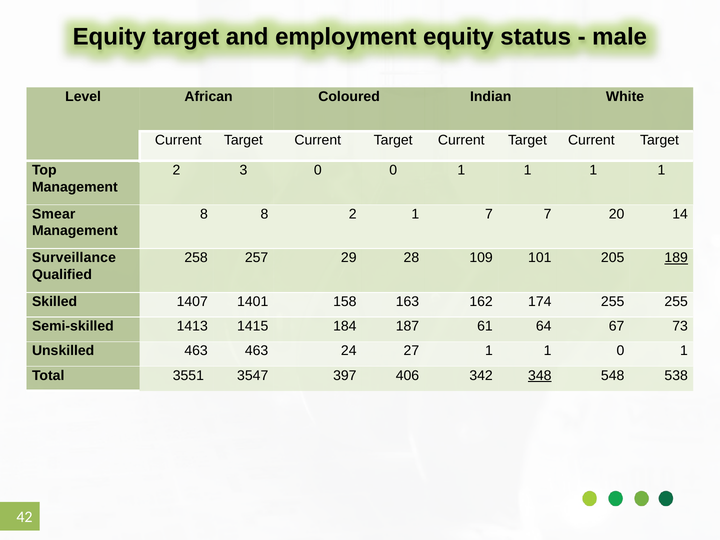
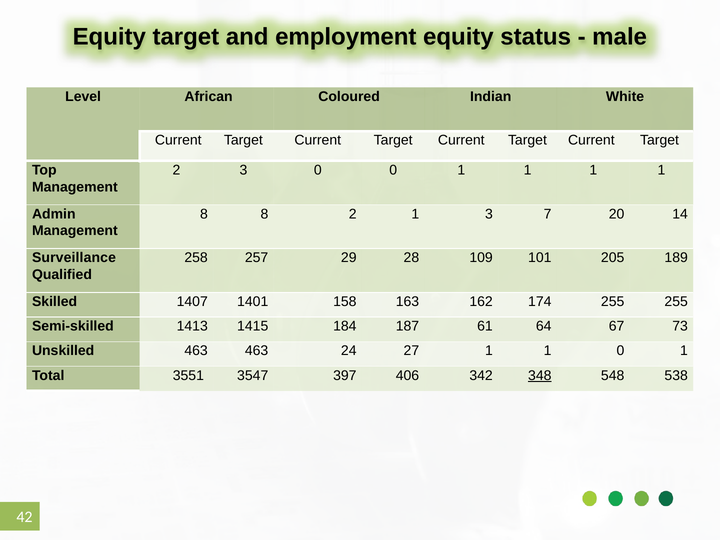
Smear: Smear -> Admin (54, 214)
1 7: 7 -> 3 (489, 214)
189 underline: present -> none (676, 258)
